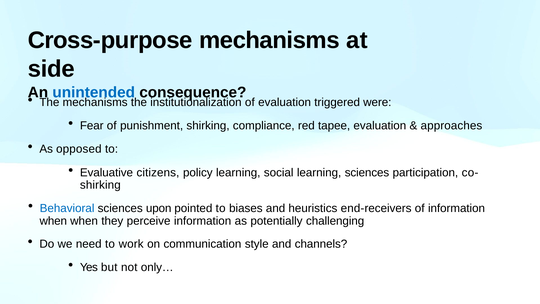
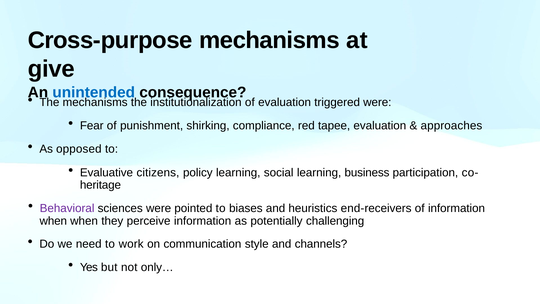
side: side -> give (51, 69)
learning sciences: sciences -> business (367, 172)
shirking: shirking -> heritage (100, 185)
Behavioral colour: blue -> purple (67, 208)
sciences upon: upon -> were (159, 208)
